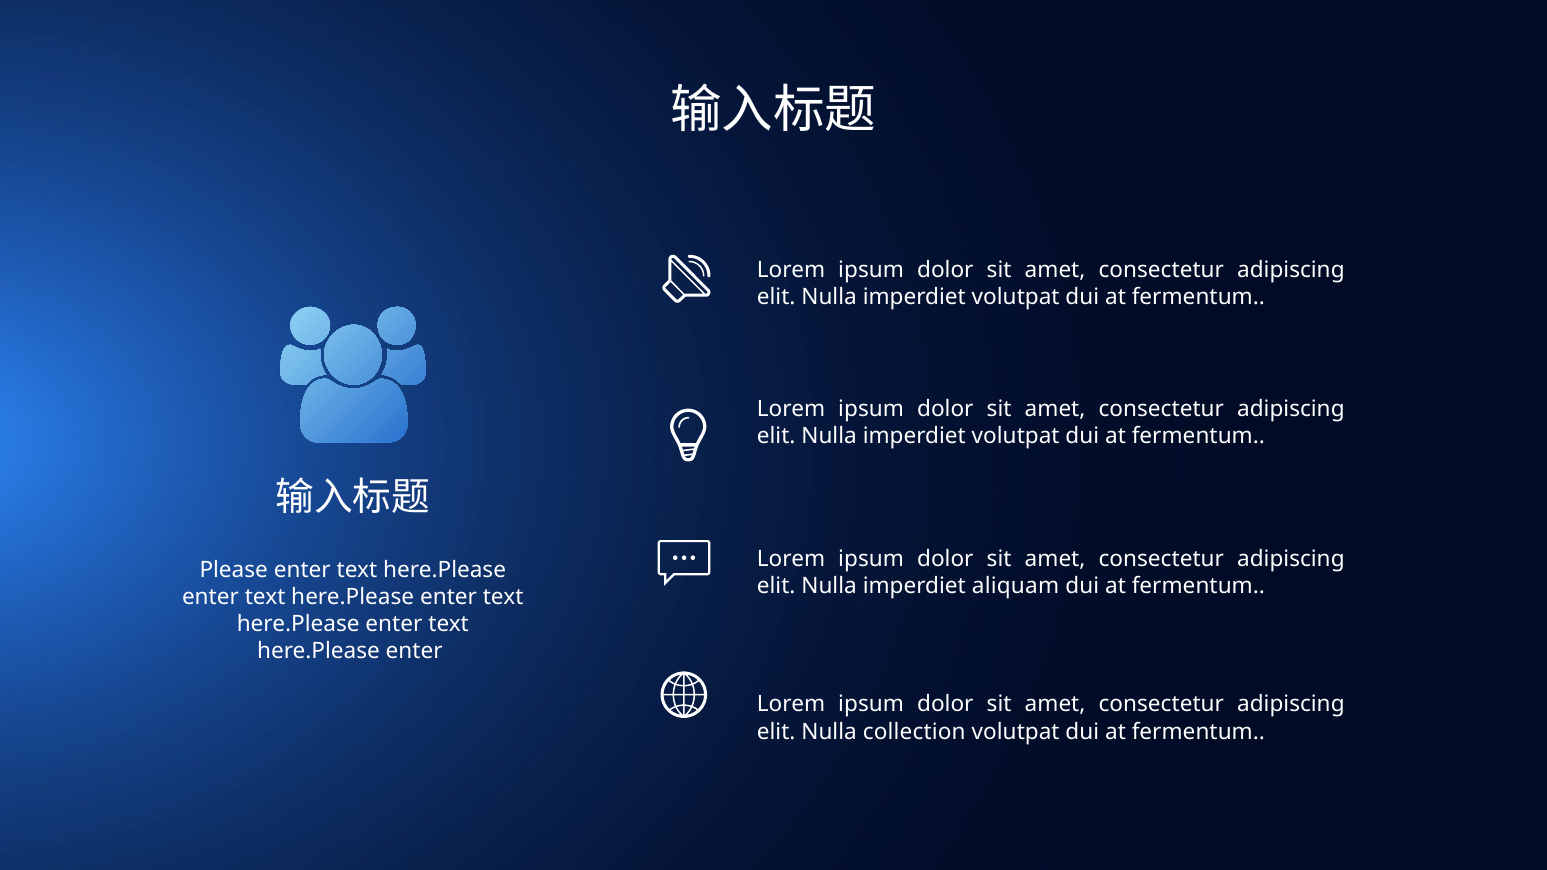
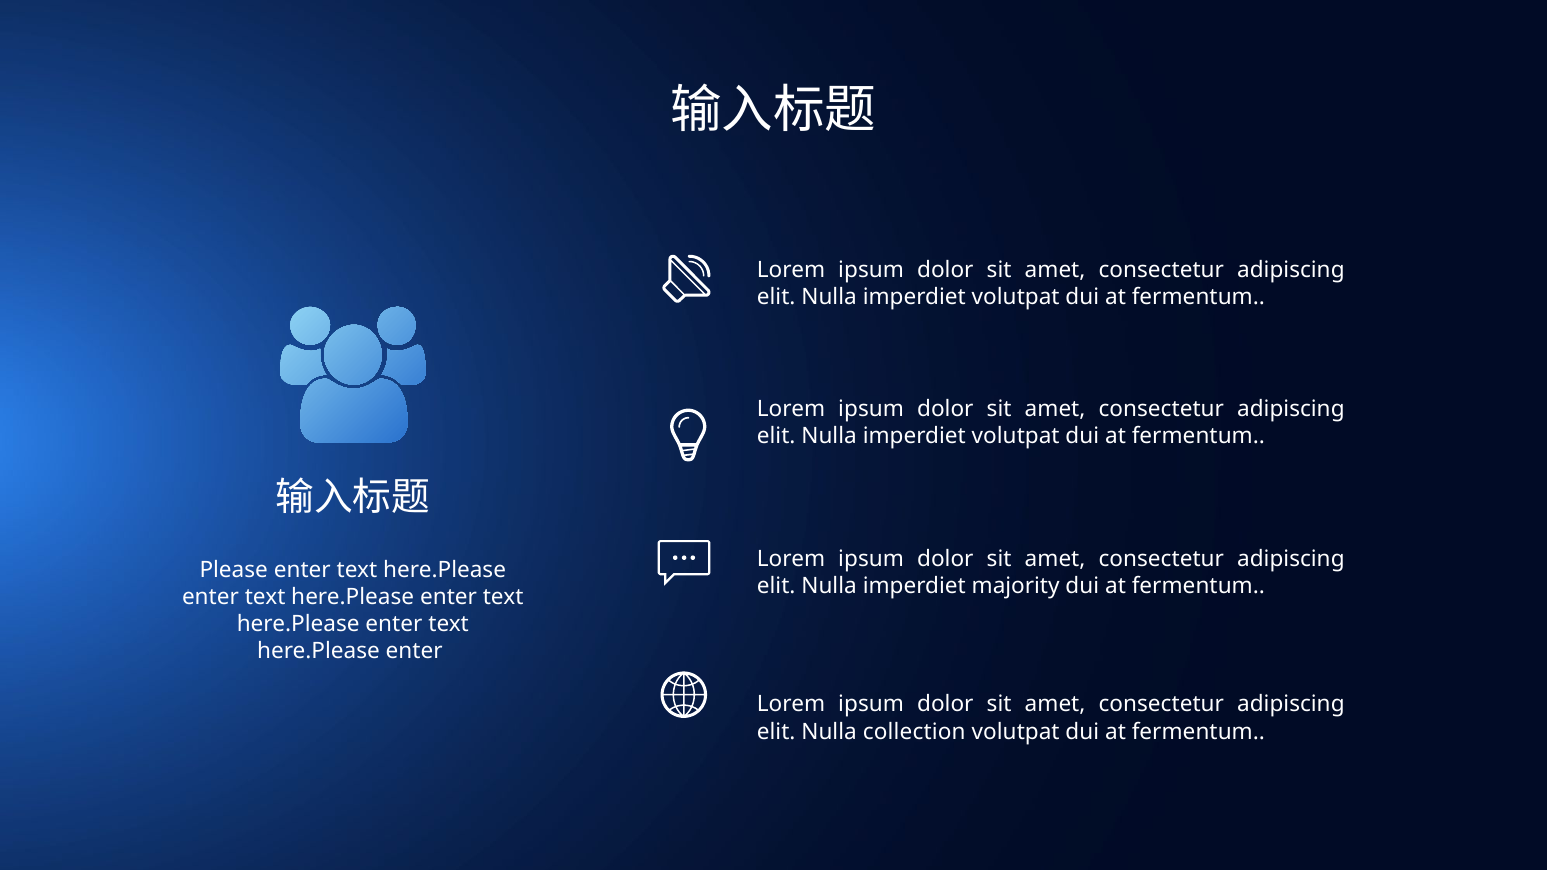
aliquam: aliquam -> majority (1016, 586)
